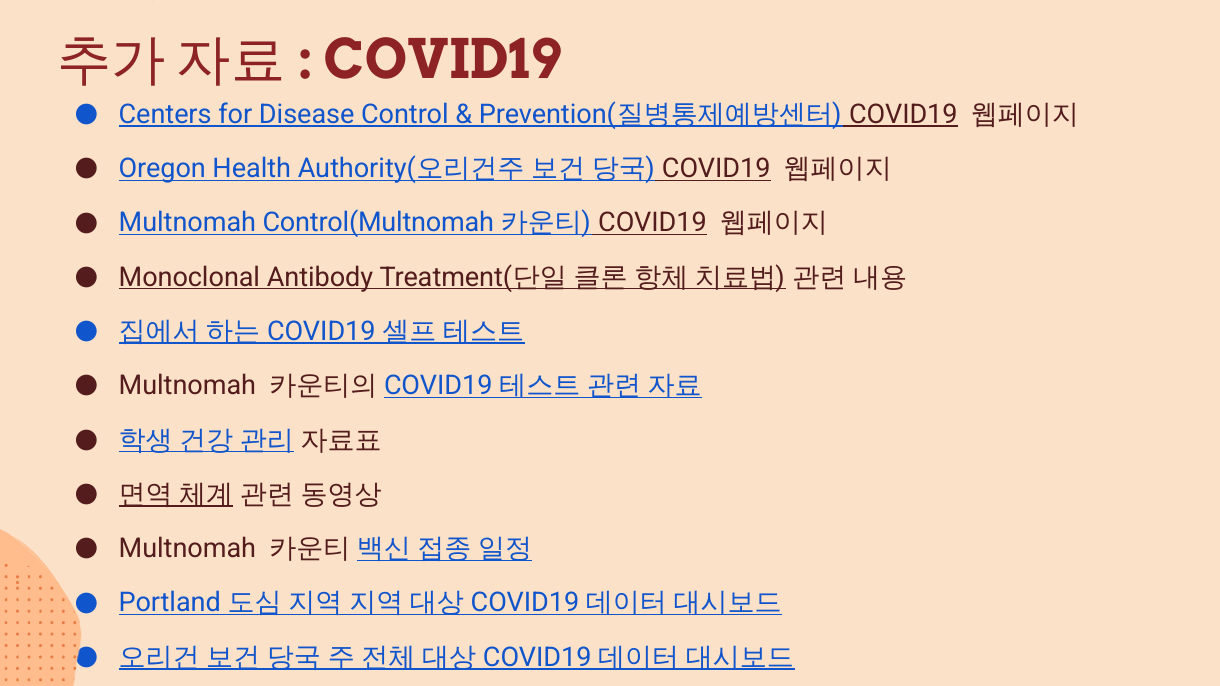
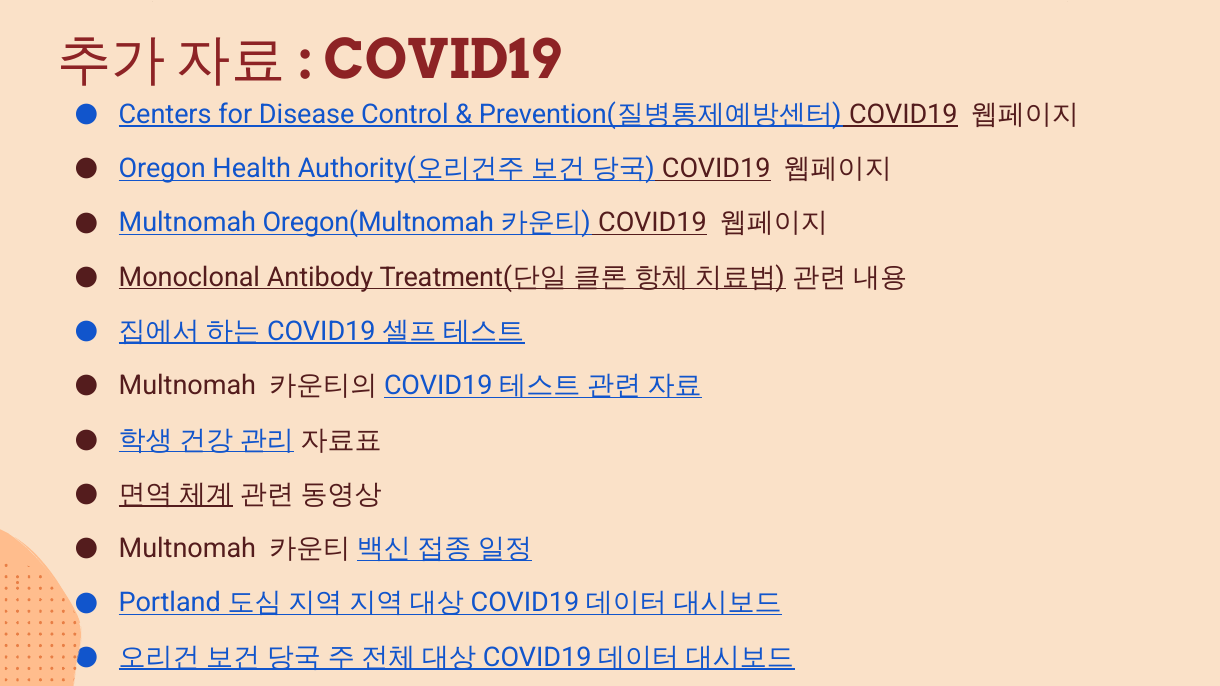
Control(Multnomah: Control(Multnomah -> Oregon(Multnomah (378, 223)
